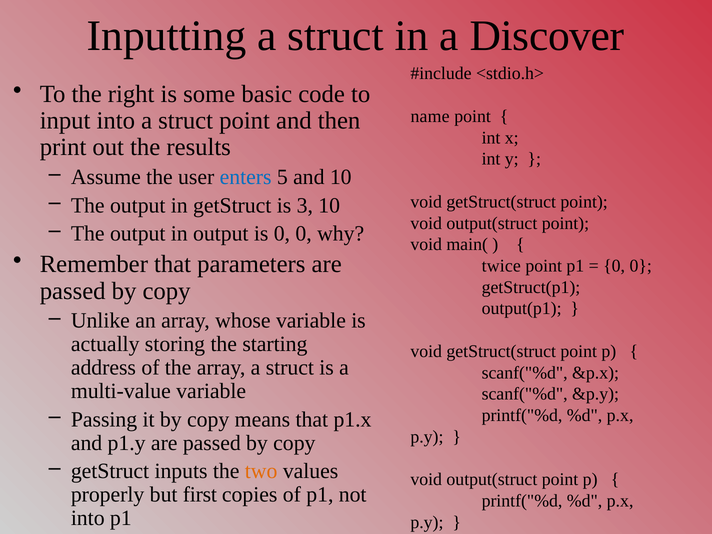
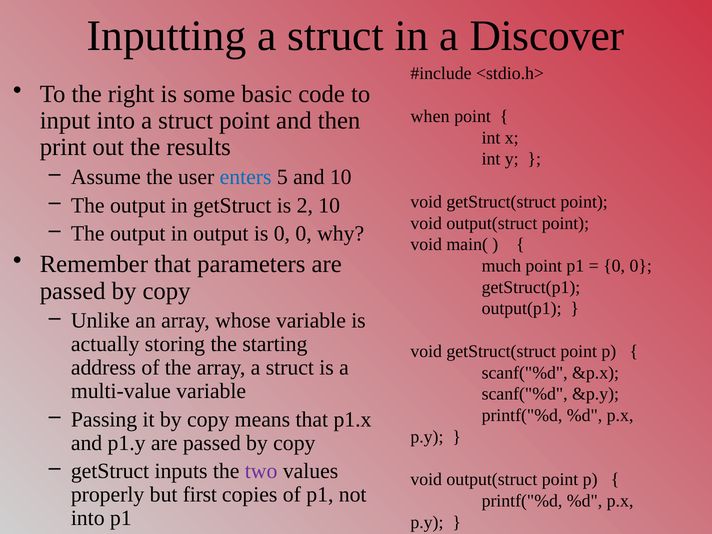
name: name -> when (430, 116)
3: 3 -> 2 (305, 205)
twice: twice -> much (501, 266)
two colour: orange -> purple (261, 471)
